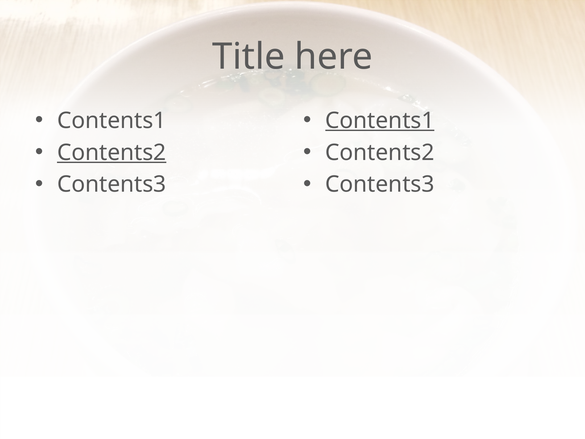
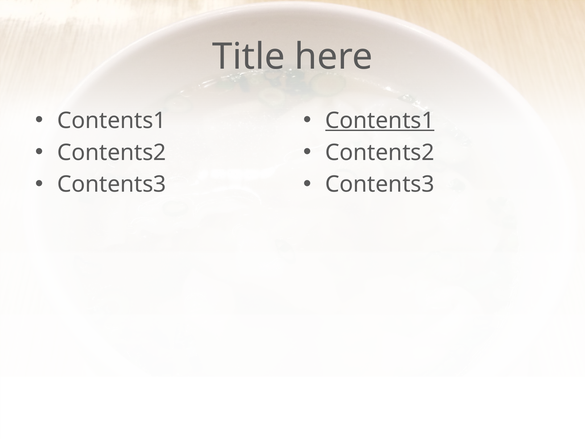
Contents2 underline: present -> none (112, 152)
